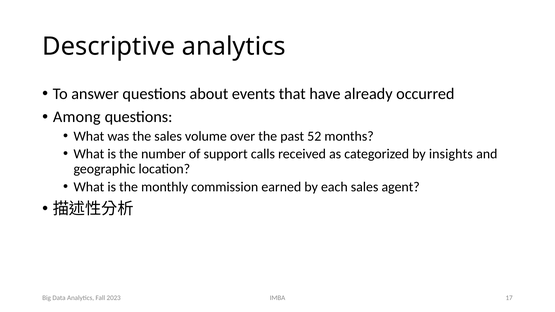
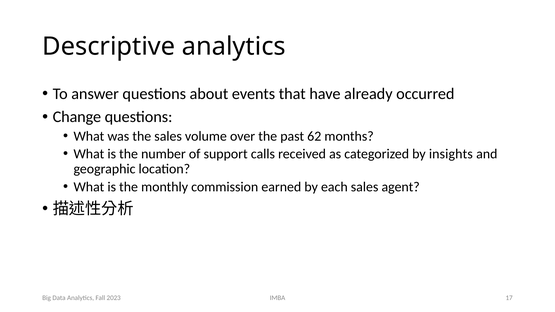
Among: Among -> Change (77, 117)
52: 52 -> 62 (314, 136)
